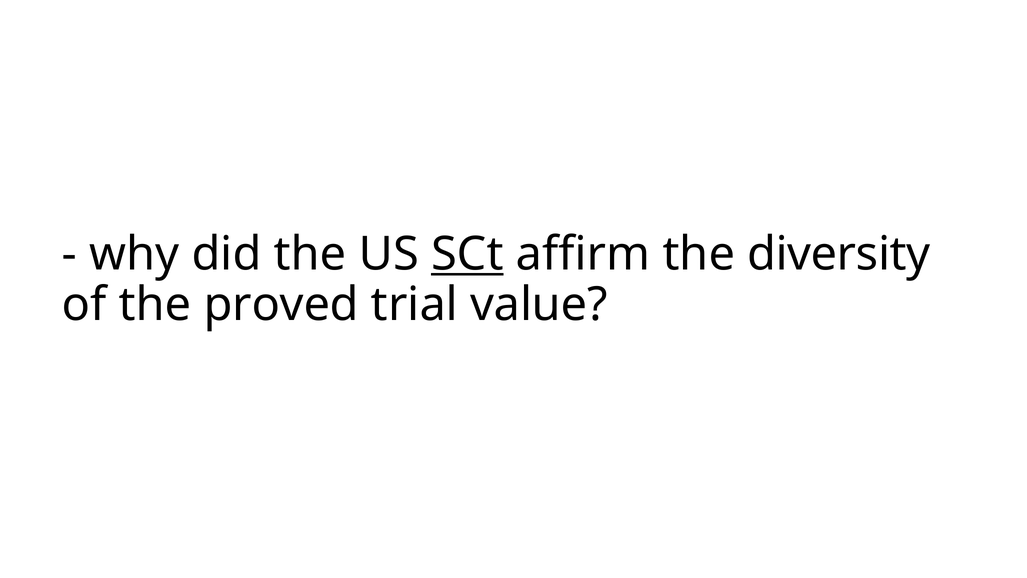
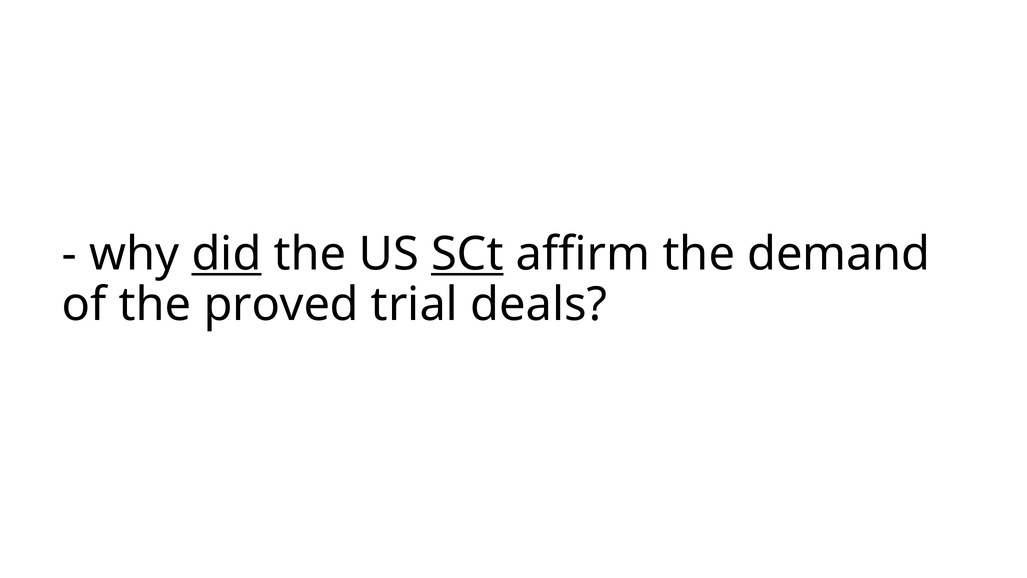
did underline: none -> present (227, 254)
diversity: diversity -> demand (839, 254)
value: value -> deals (539, 305)
